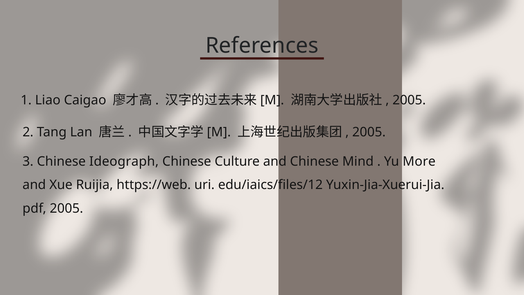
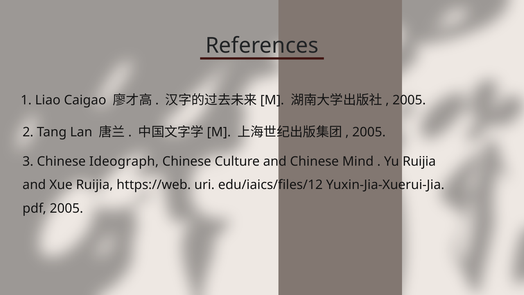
Yu More: More -> Ruijia (419, 161)
